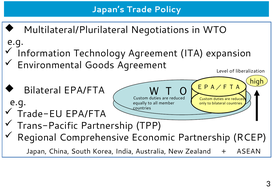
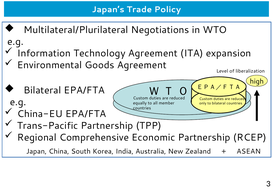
Trade-EU: Trade-EU -> China-EU (40, 114)
